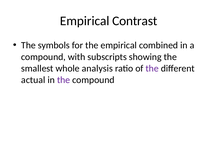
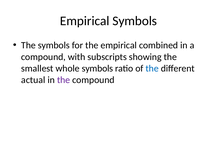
Empirical Contrast: Contrast -> Symbols (135, 21)
whole analysis: analysis -> symbols (97, 69)
the colour: purple -> blue (152, 69)
